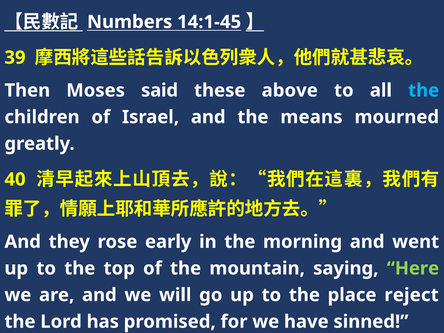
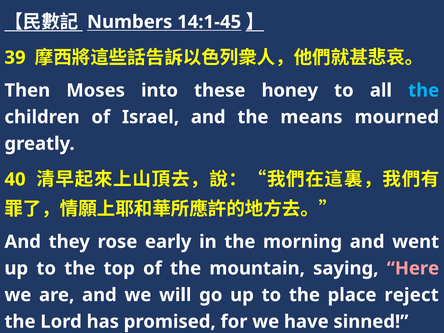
said: said -> into (160, 90)
above: above -> honey (290, 90)
Here colour: light green -> pink (413, 268)
